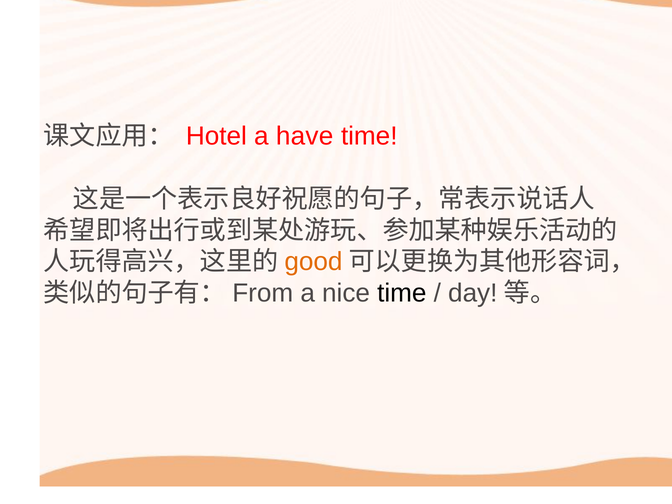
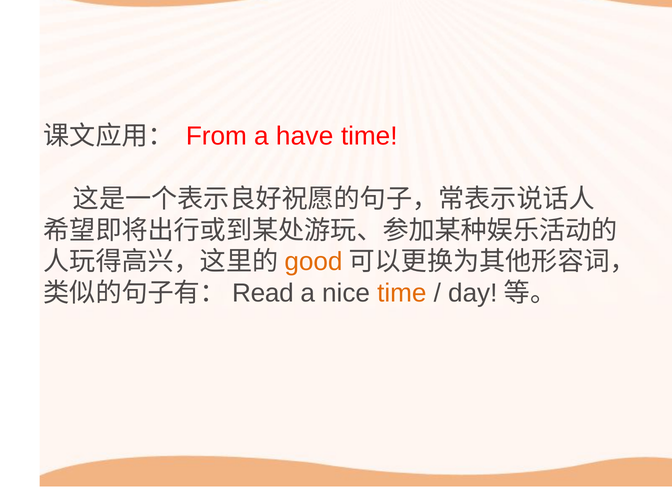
Hotel: Hotel -> From (216, 136)
From: From -> Read (263, 293)
time colour: black -> orange (402, 293)
